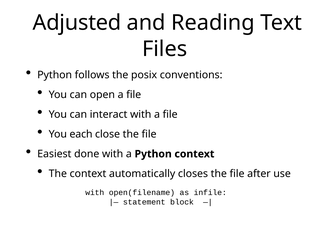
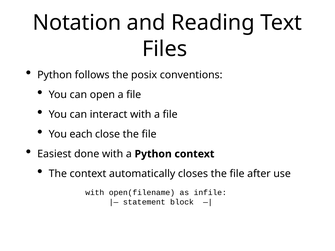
Adjusted: Adjusted -> Notation (77, 23)
